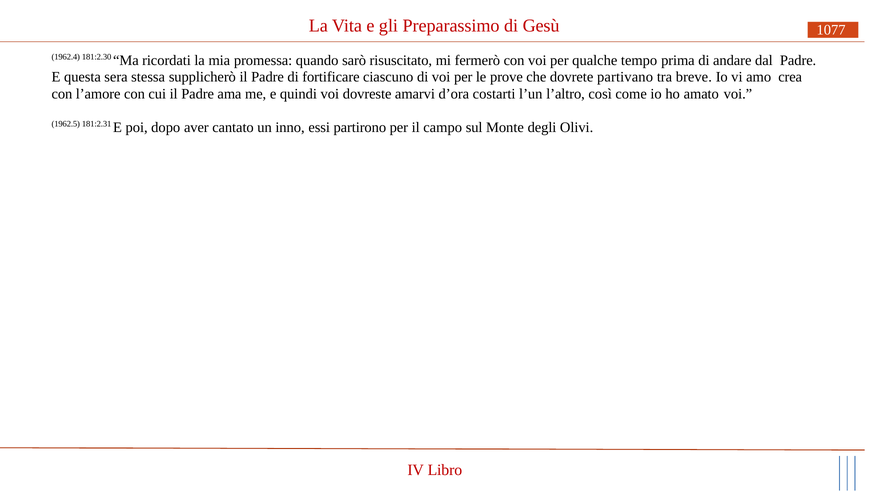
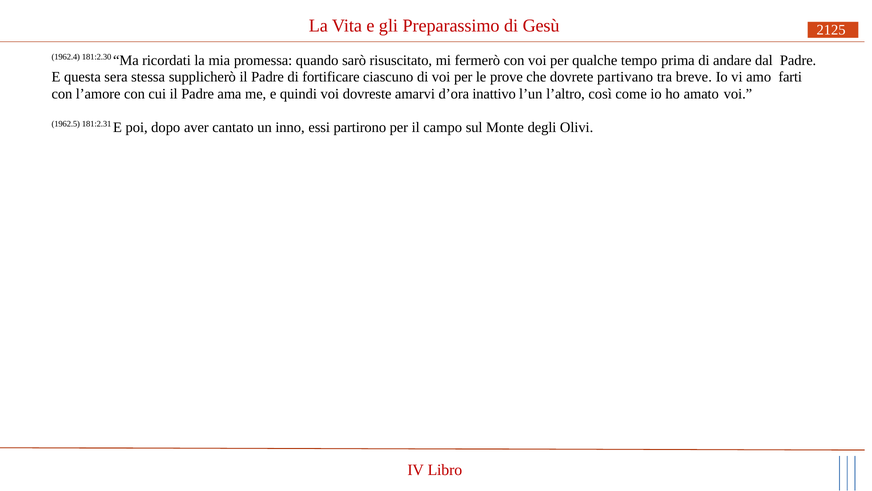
1077: 1077 -> 2125 (831, 30)
crea: crea -> farti (790, 77)
costarti: costarti -> inattivo (494, 94)
